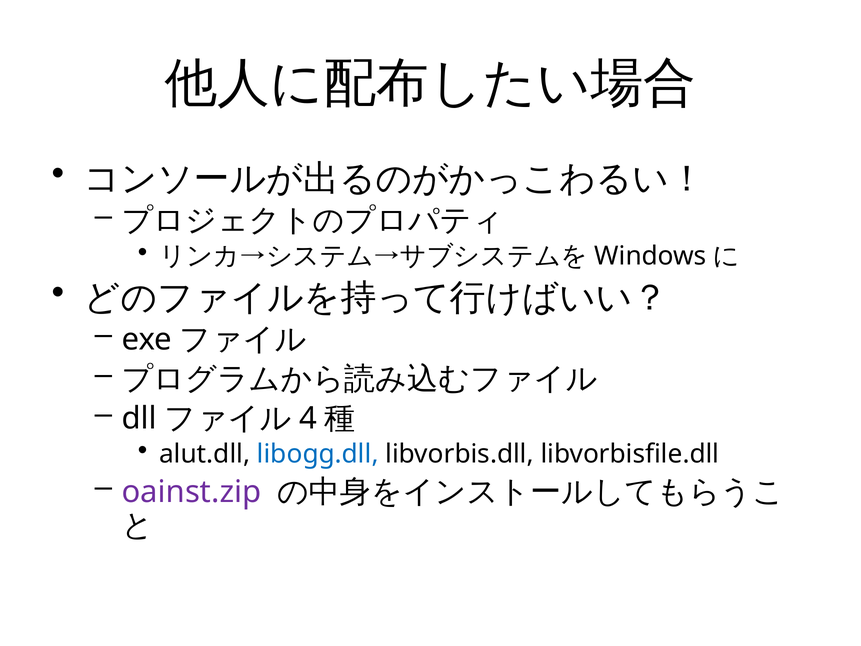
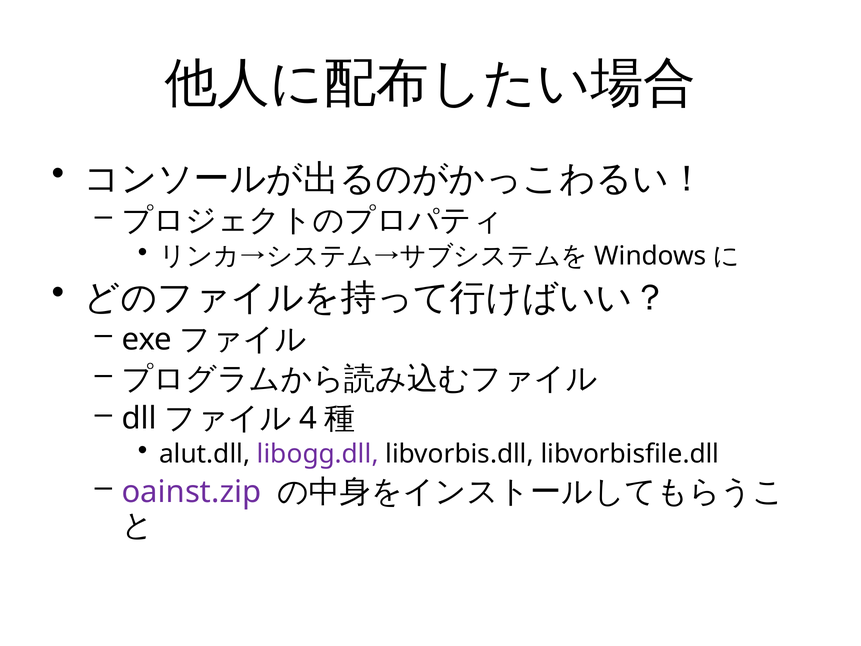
libogg.dll colour: blue -> purple (318, 454)
